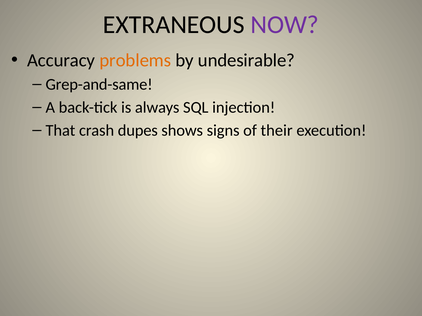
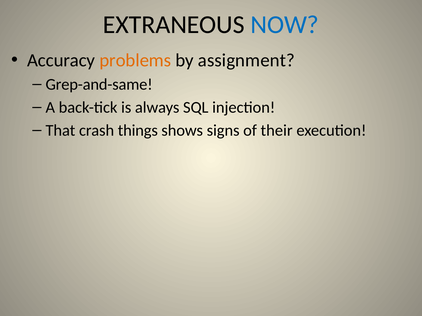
NOW colour: purple -> blue (285, 25)
undesirable: undesirable -> assignment (246, 60)
dupes: dupes -> things (138, 131)
